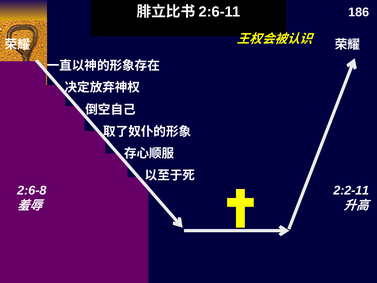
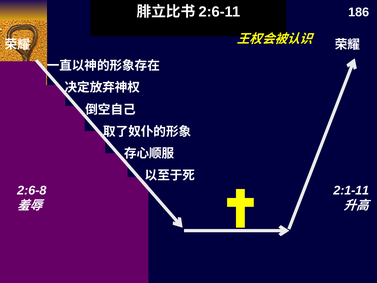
2:2-11: 2:2-11 -> 2:1-11 (351, 190)
